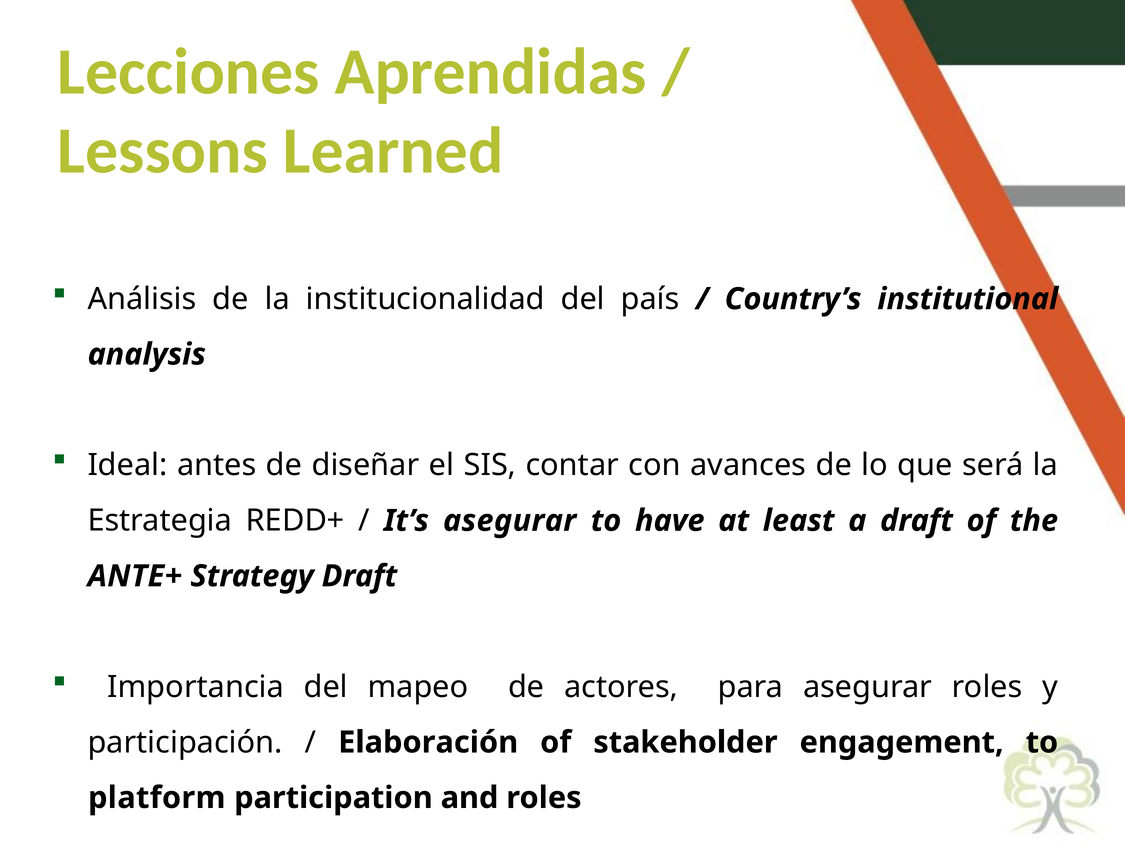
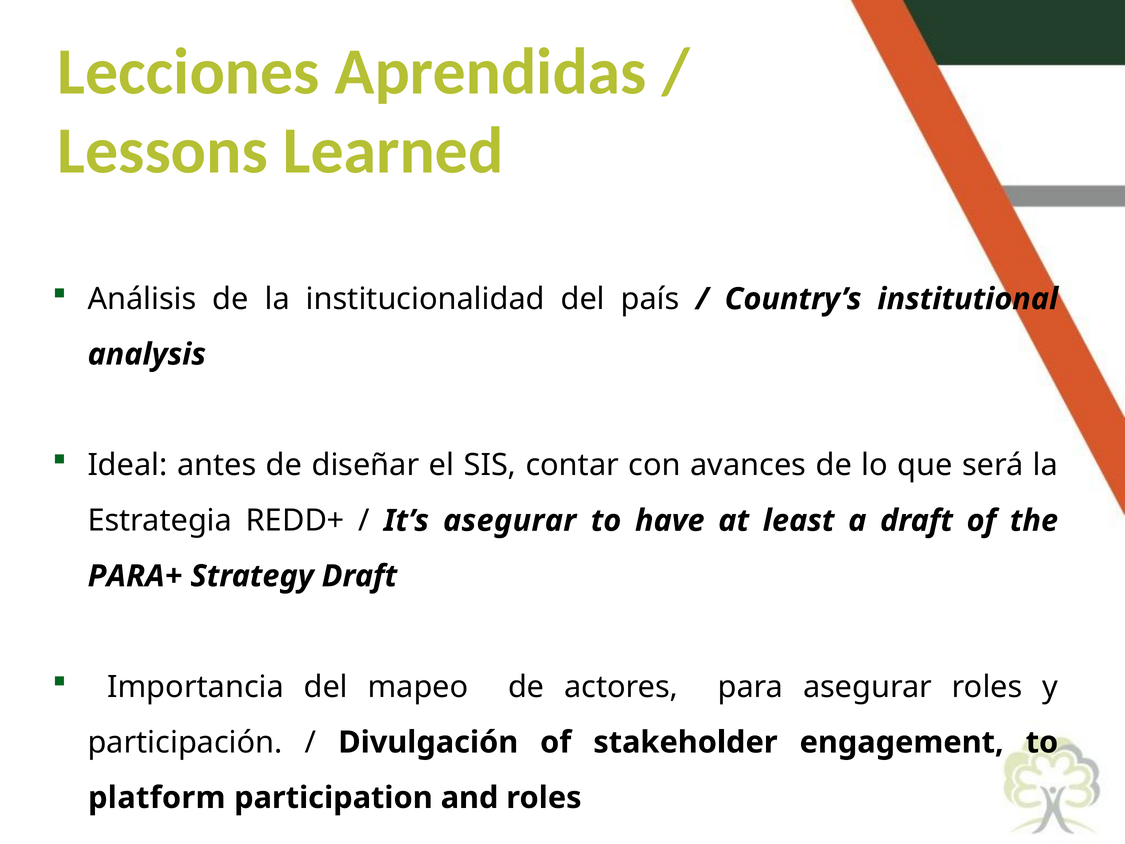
ANTE+: ANTE+ -> PARA+ (135, 576)
Elaboración: Elaboración -> Divulgación (428, 742)
